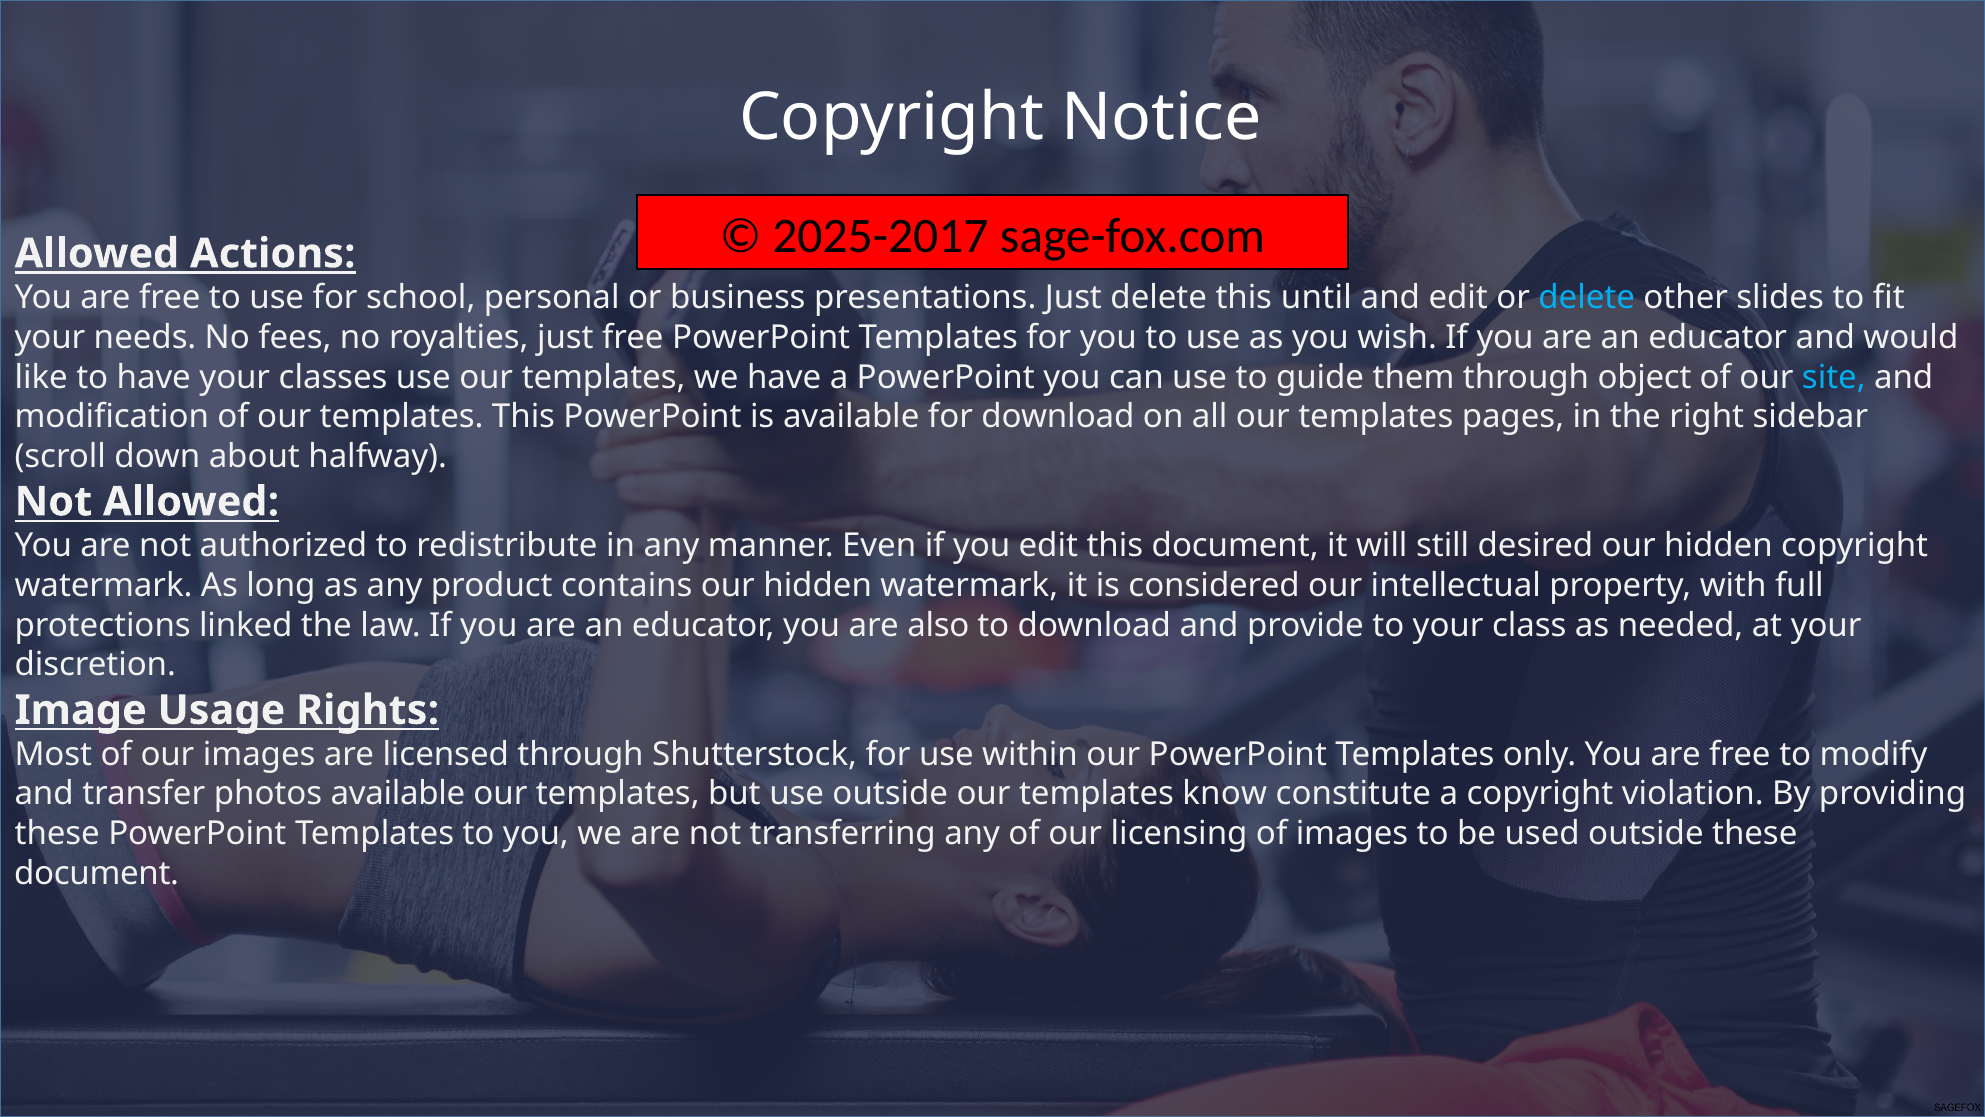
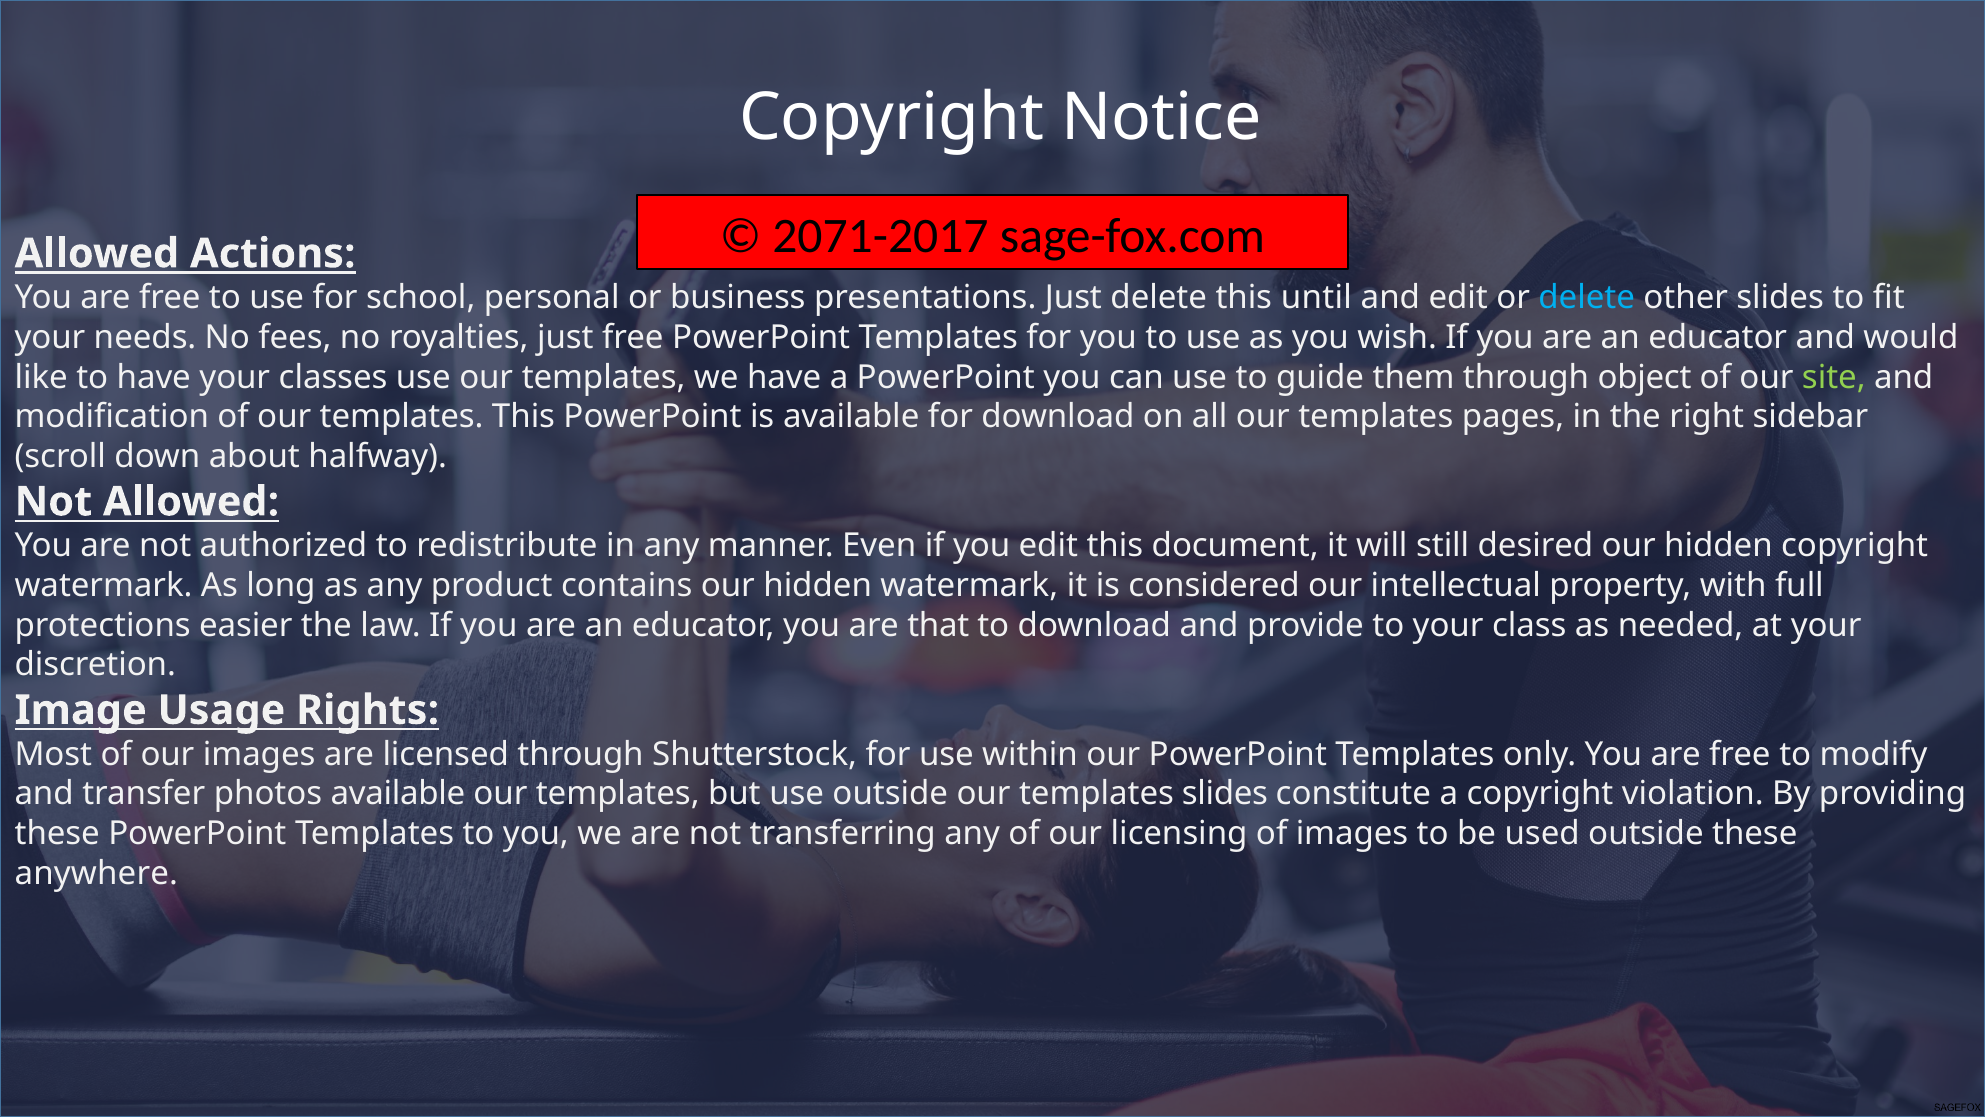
2025-2017: 2025-2017 -> 2071-2017 (880, 236)
site colour: light blue -> light green (1834, 377)
linked: linked -> easier (246, 625)
also: also -> that (938, 625)
templates know: know -> slides (1225, 794)
document: document -> anywhere (96, 873)
